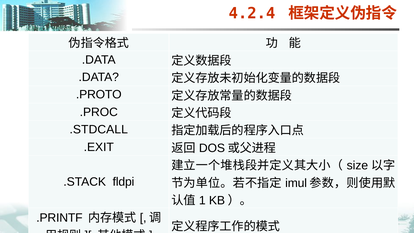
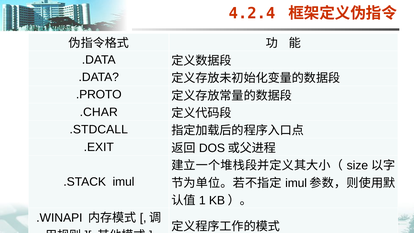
.PROC: .PROC -> .CHAR (99, 112)
.STACK fldpi: fldpi -> imul (123, 182)
.PRINTF: .PRINTF -> .WINAPI (59, 218)
